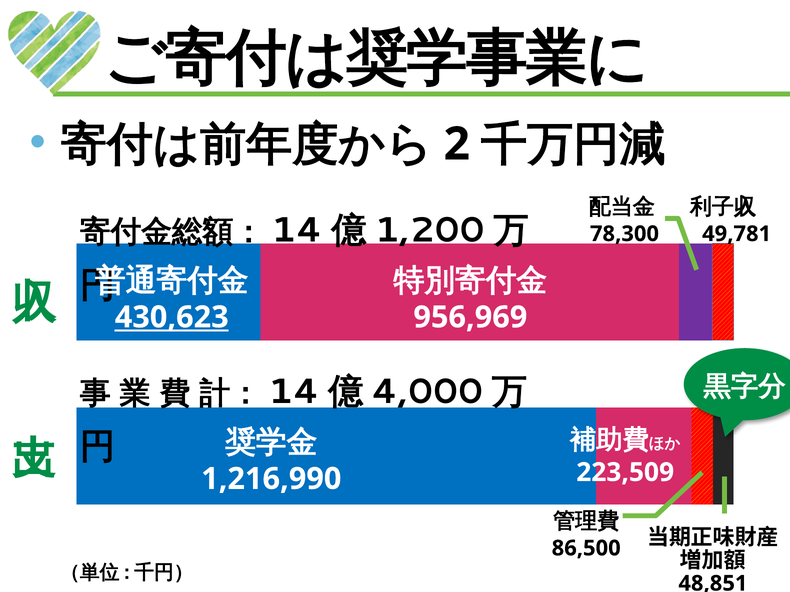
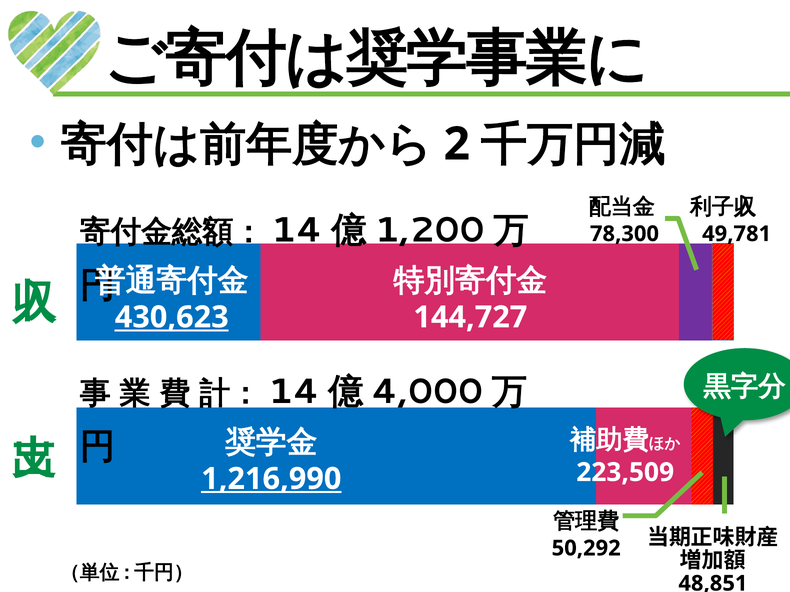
956,969: 956,969 -> 144,727 (470, 317)
1,216,990 underline: none -> present (271, 479)
86,500: 86,500 -> 50,292 (586, 549)
